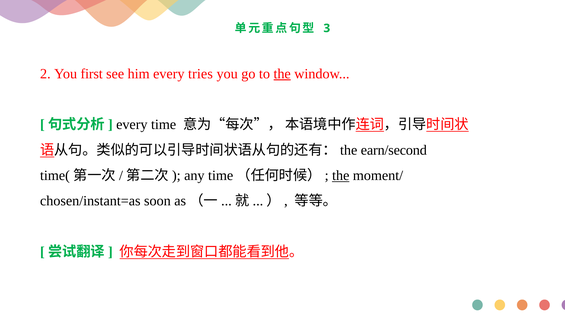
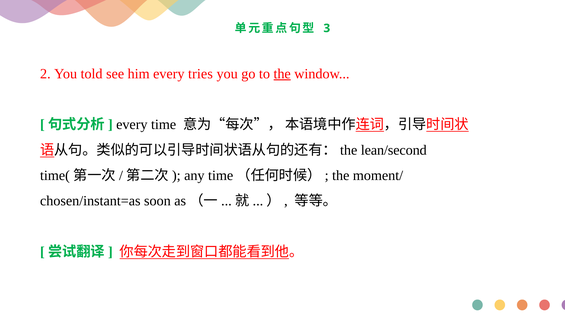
first: first -> told (92, 74)
earn/second: earn/second -> lean/second (394, 150)
the underline: present -> none (341, 175)
